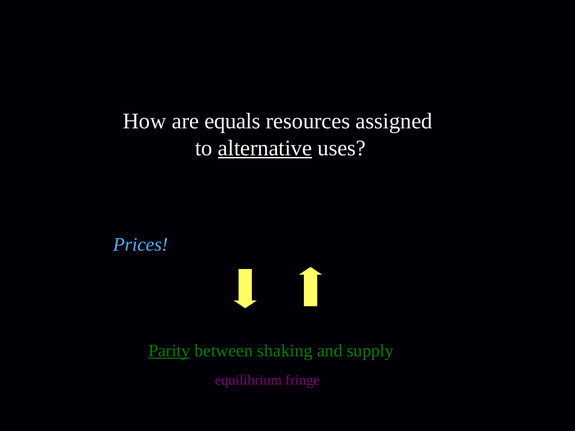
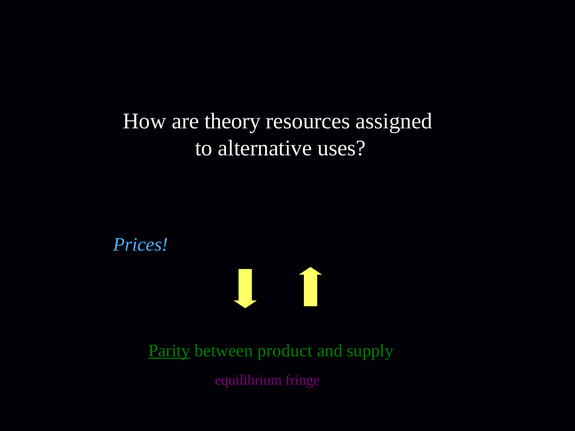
equals: equals -> theory (233, 121)
alternative underline: present -> none (265, 148)
shaking: shaking -> product (285, 351)
